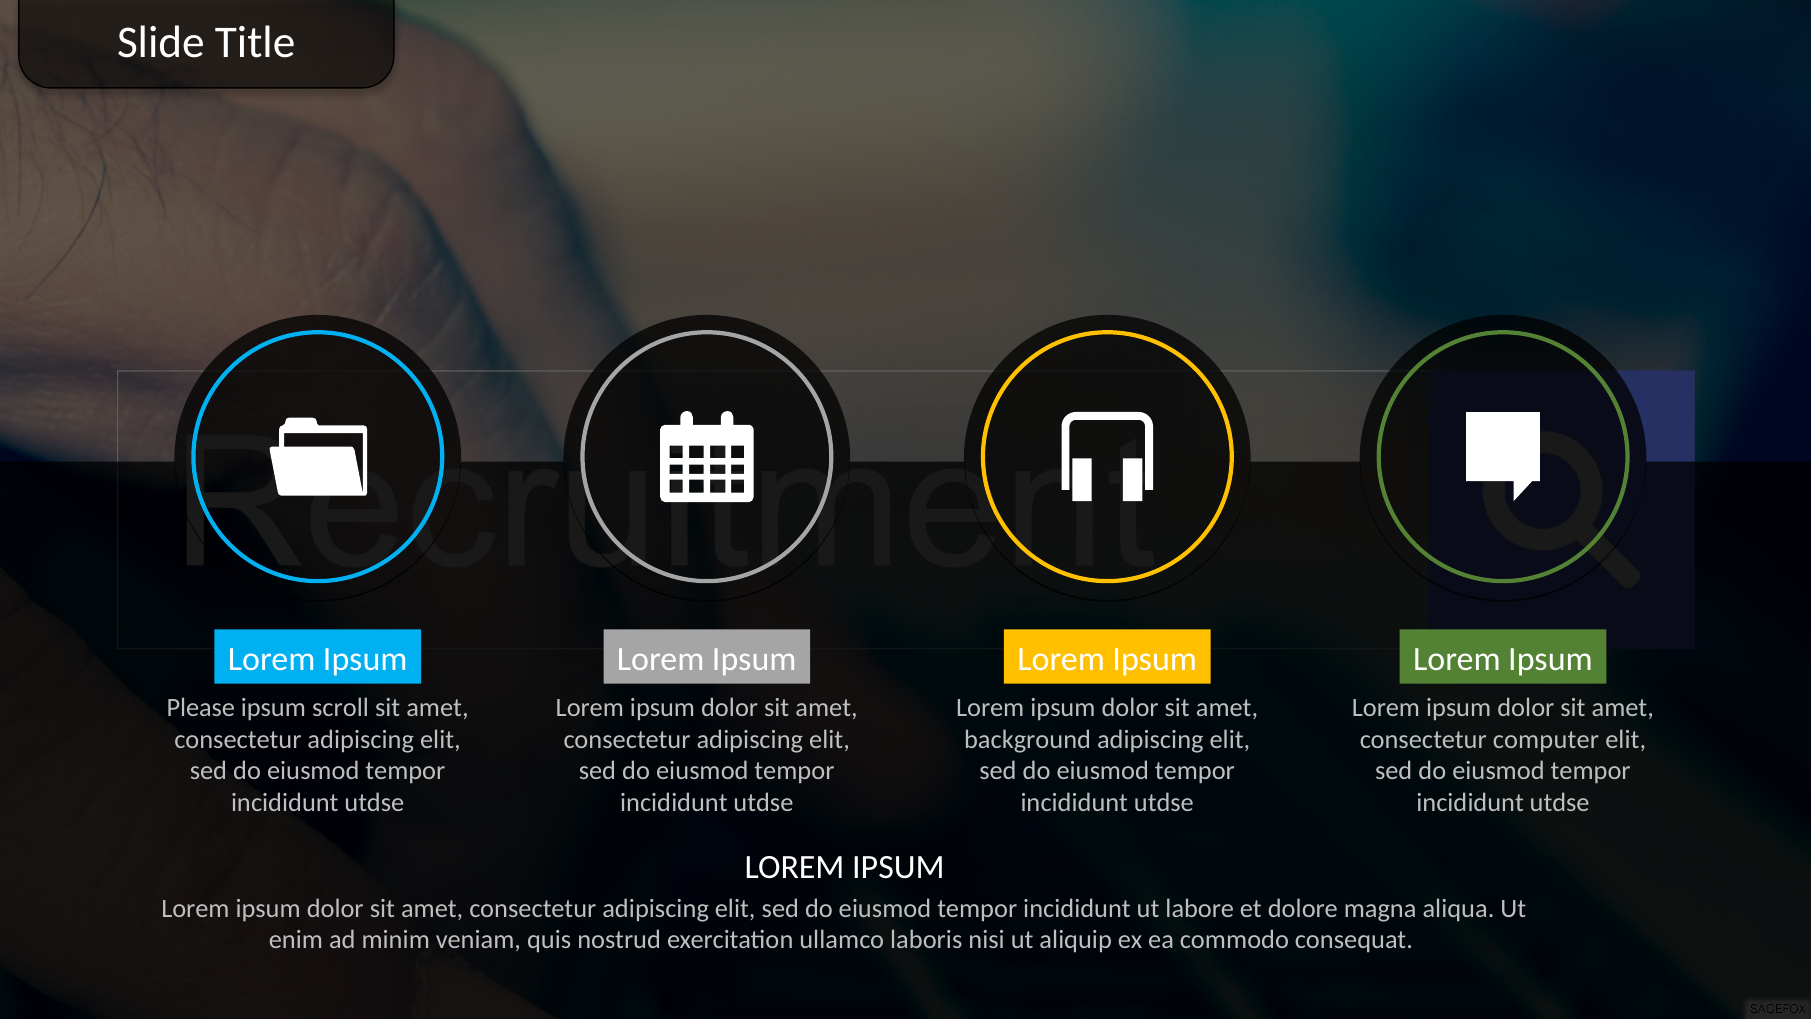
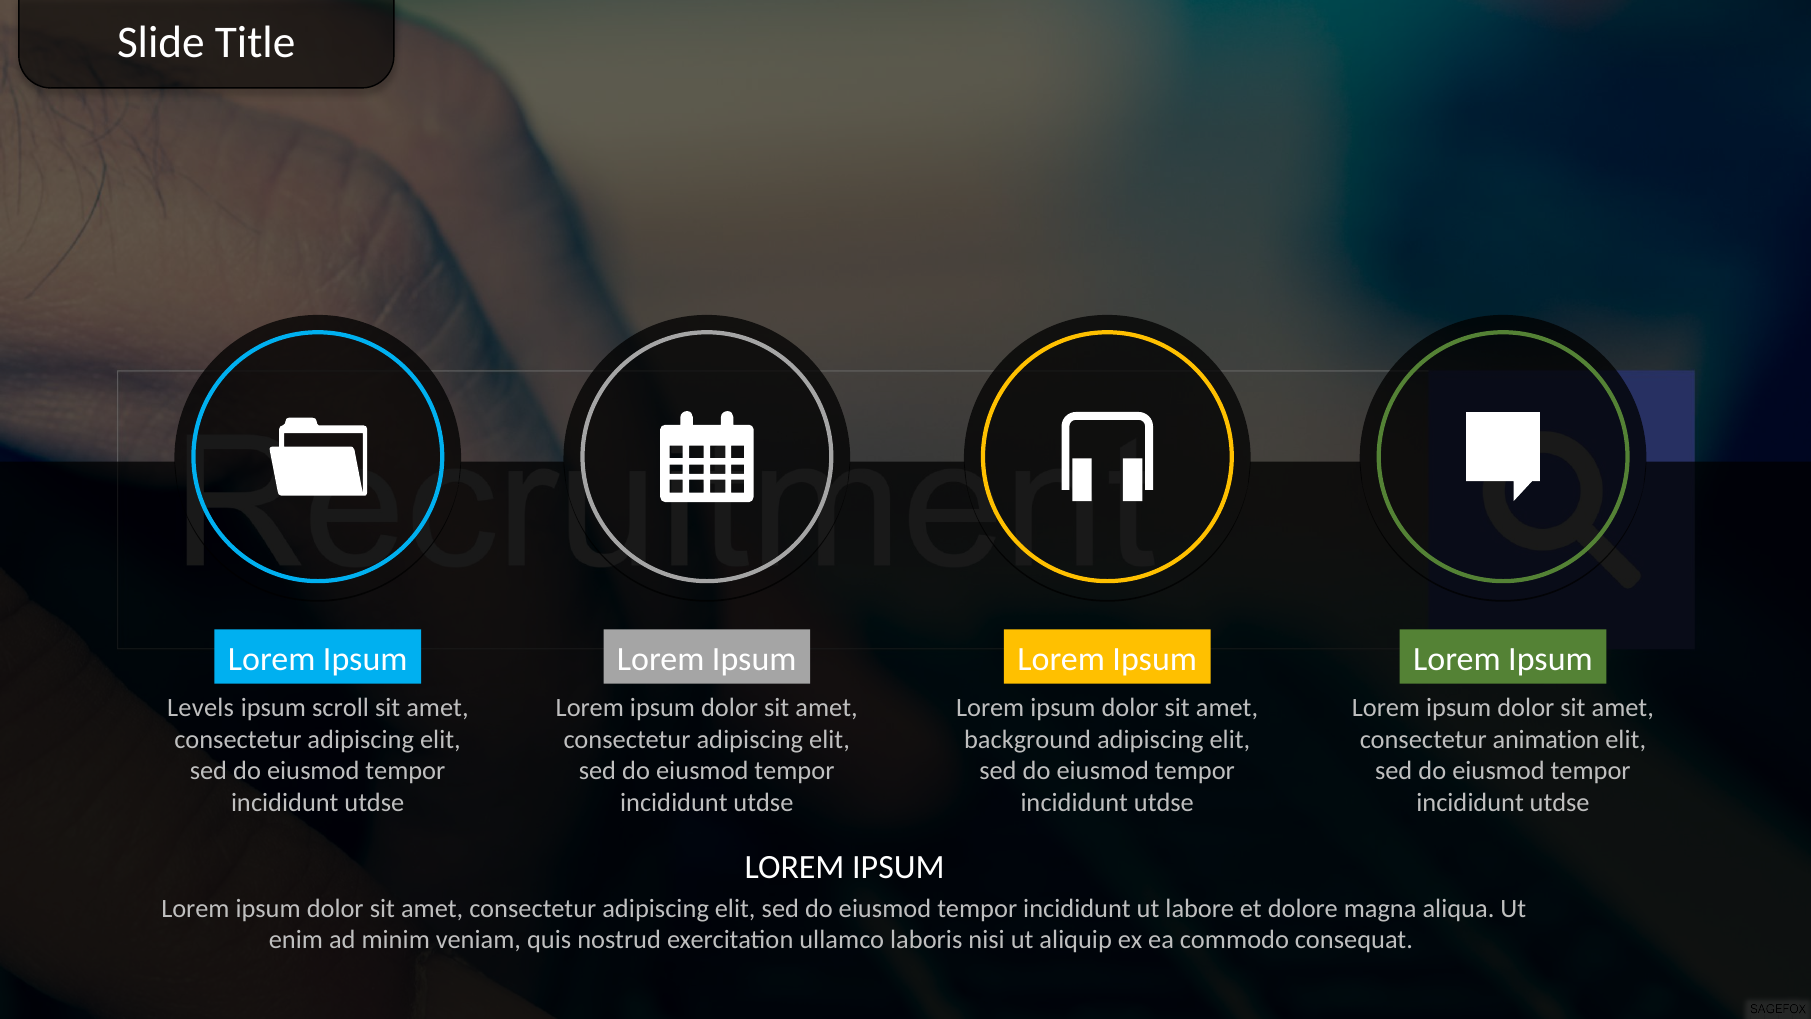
Please: Please -> Levels (201, 708)
computer: computer -> animation (1546, 739)
